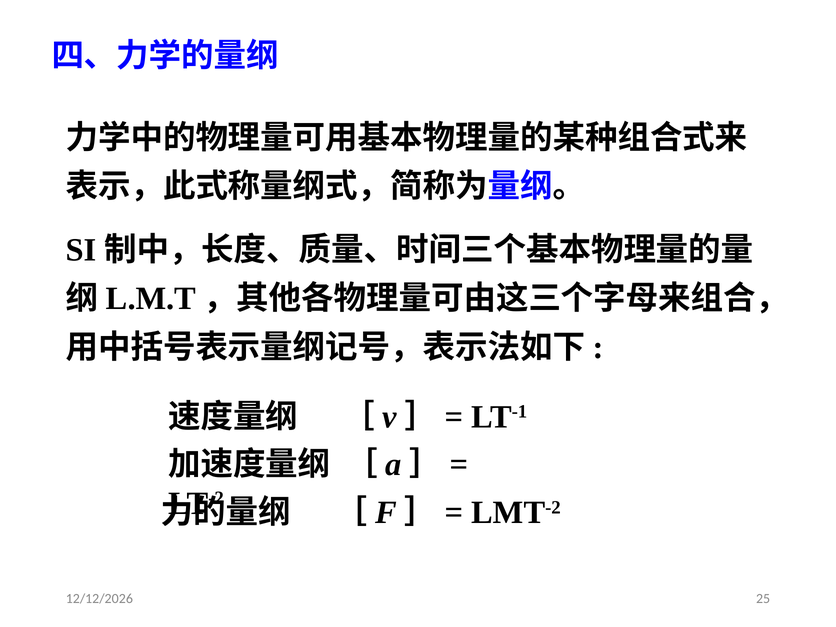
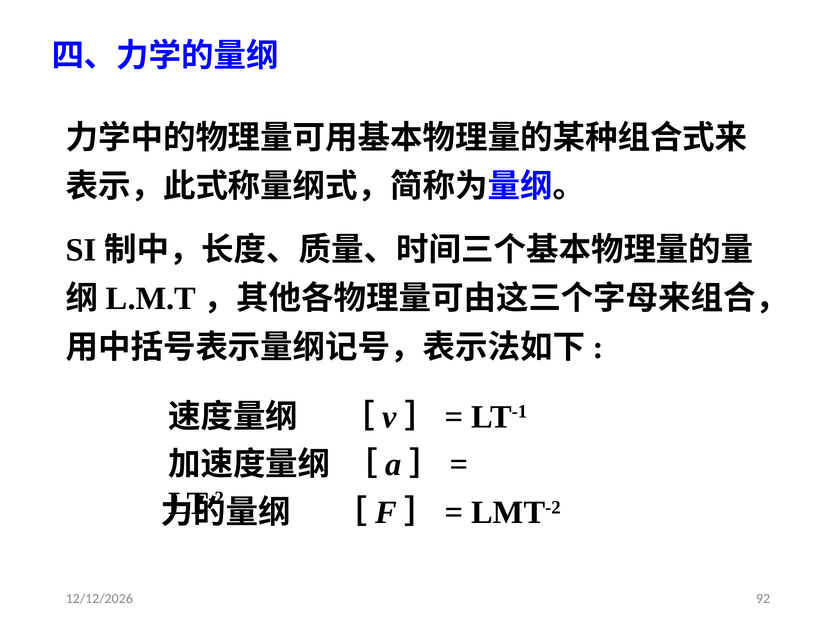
25: 25 -> 92 (763, 599)
